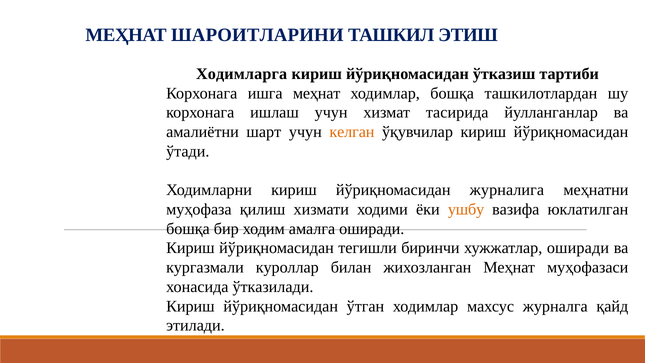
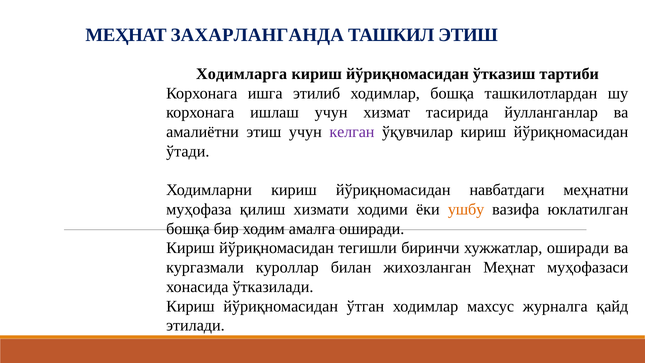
ШАРОИТЛАРИНИ: ШАРОИТЛАРИНИ -> ЗАХАРЛАНГАНДА (257, 35)
ишга меҳнат: меҳнат -> этилиб (317, 93)
амалиётни шарт: шарт -> этиш (264, 132)
келган colour: orange -> purple (352, 132)
журналига: журналига -> навбатдаги (507, 190)
